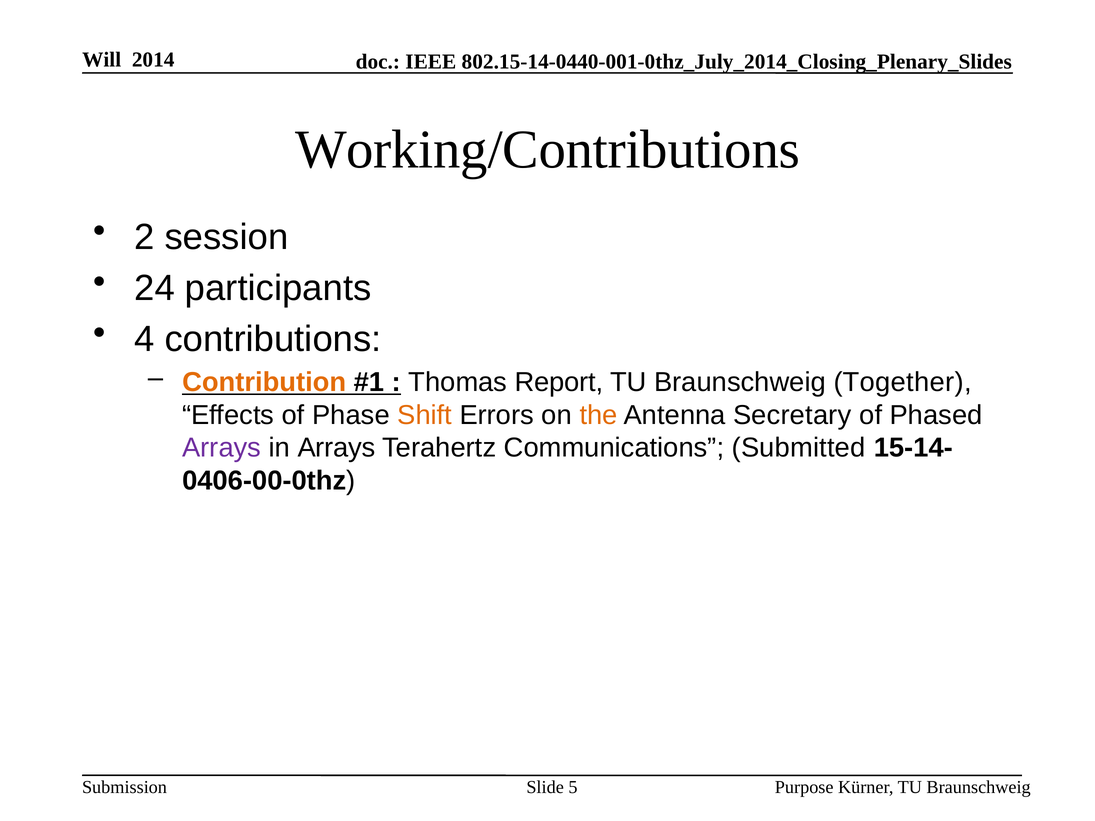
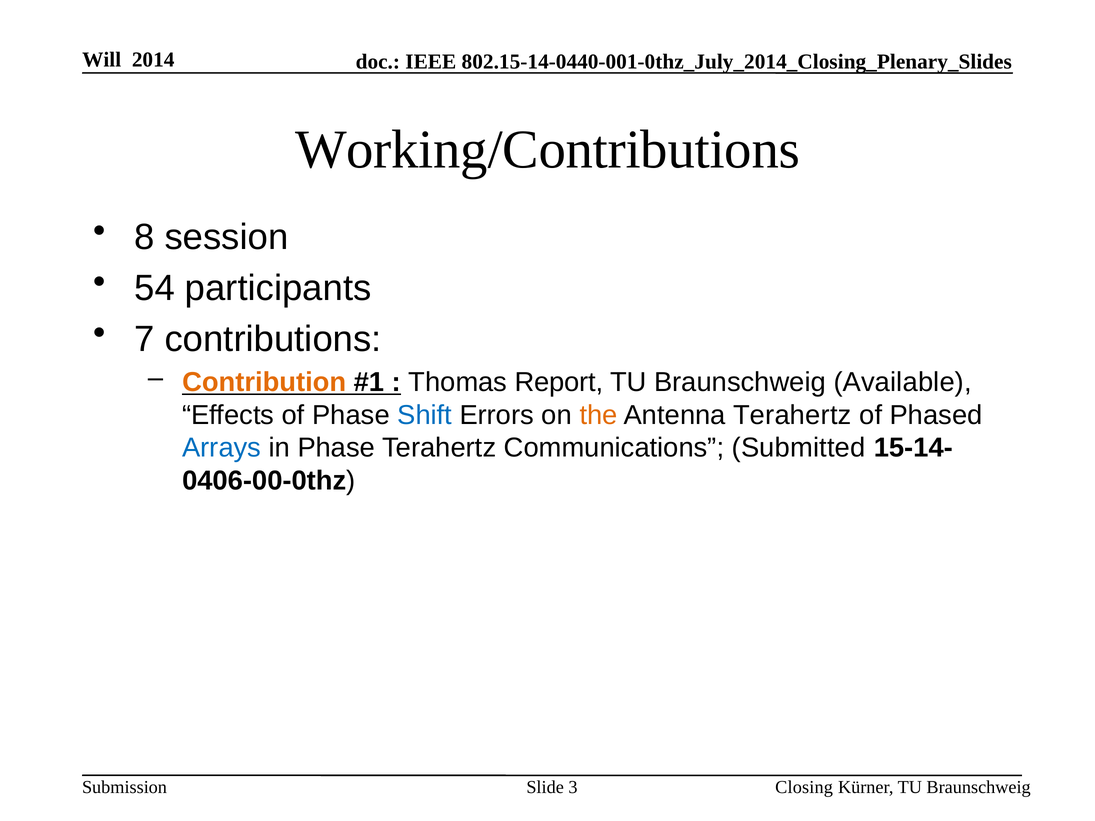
2: 2 -> 8 (144, 237)
24: 24 -> 54 (155, 288)
4: 4 -> 7 (144, 339)
Together: Together -> Available (903, 382)
Shift colour: orange -> blue (425, 415)
Antenna Secretary: Secretary -> Terahertz (792, 415)
Arrays colour: purple -> blue (222, 448)
in Arrays: Arrays -> Phase (336, 448)
Purpose: Purpose -> Closing (804, 788)
5: 5 -> 3 (573, 788)
